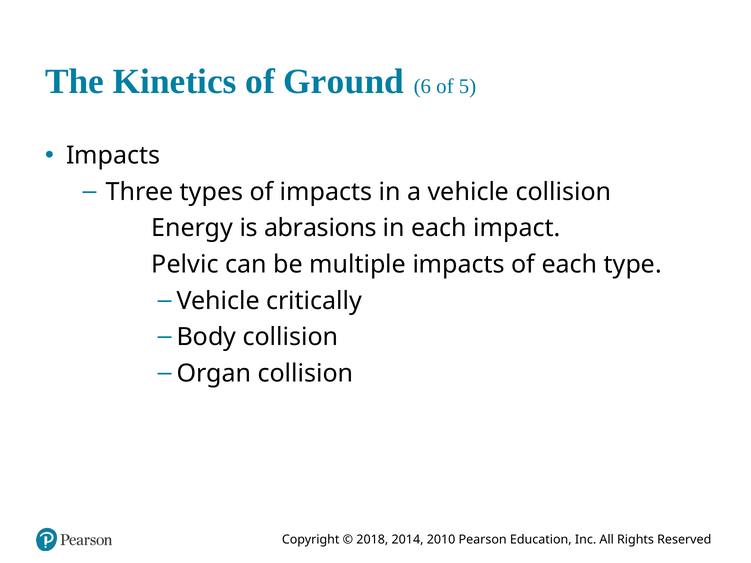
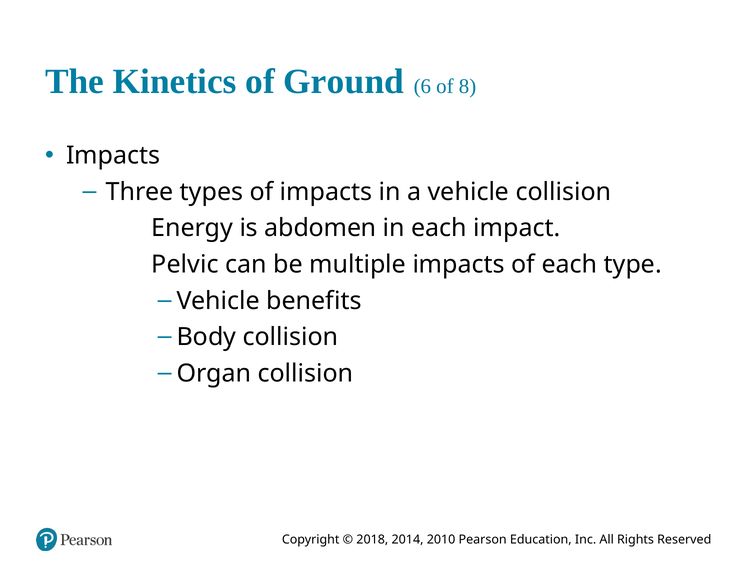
5: 5 -> 8 (468, 86)
abrasions: abrasions -> abdomen (320, 228)
critically: critically -> benefits (314, 301)
